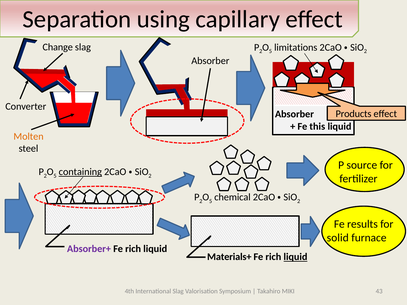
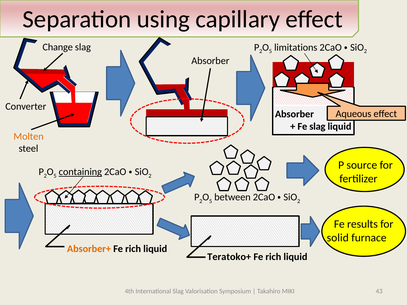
Products: Products -> Aqueous (354, 114)
Fe this: this -> slag (317, 126)
chemical: chemical -> between (232, 197)
Absorber+ colour: purple -> orange (89, 249)
Materials+: Materials+ -> Teratoko+ (229, 257)
liquid underline: present -> none (295, 257)
